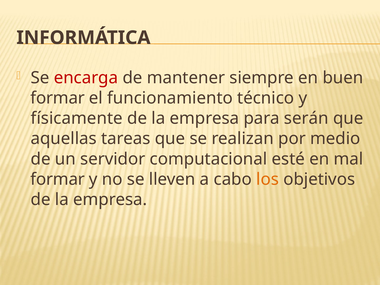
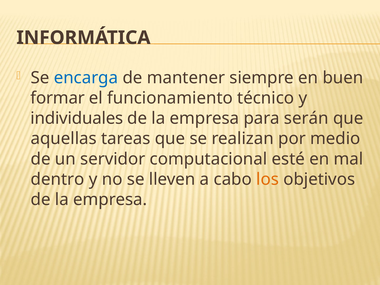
encarga colour: red -> blue (86, 78)
físicamente: físicamente -> individuales (77, 118)
formar: formar -> dentro (58, 179)
